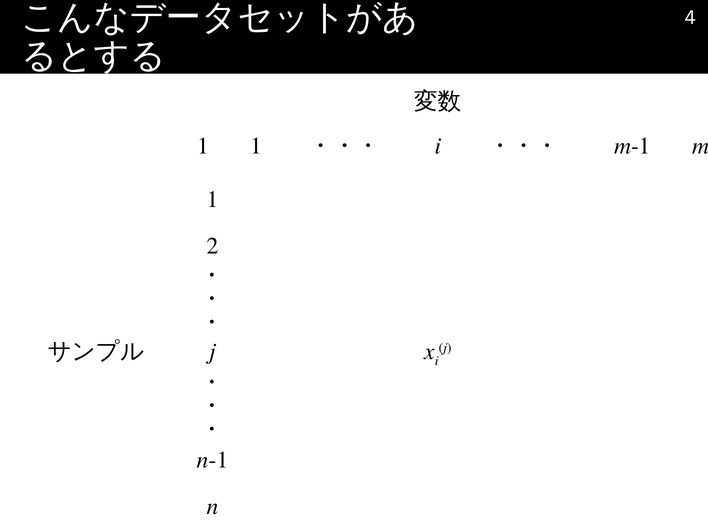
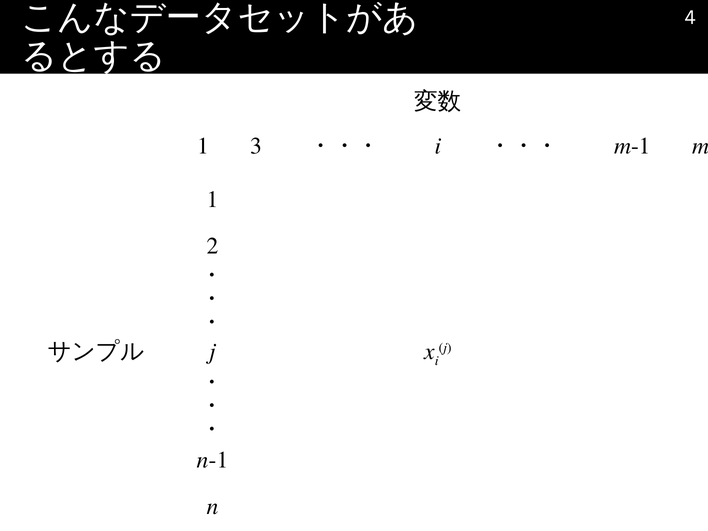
1 1: 1 -> 3 (256, 146)
